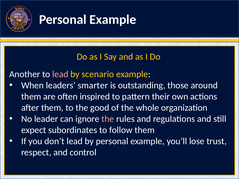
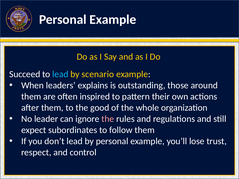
Another: Another -> Succeed (25, 74)
lead colour: pink -> light blue (60, 74)
smarter: smarter -> explains (93, 86)
